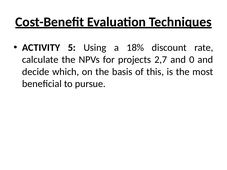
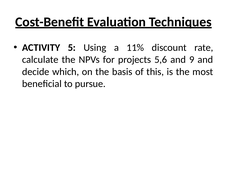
18%: 18% -> 11% (135, 48)
2,7: 2,7 -> 5,6 (161, 60)
0: 0 -> 9 (192, 60)
